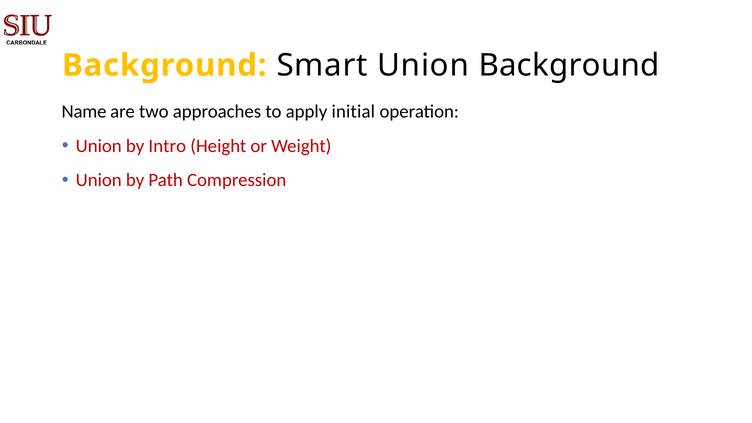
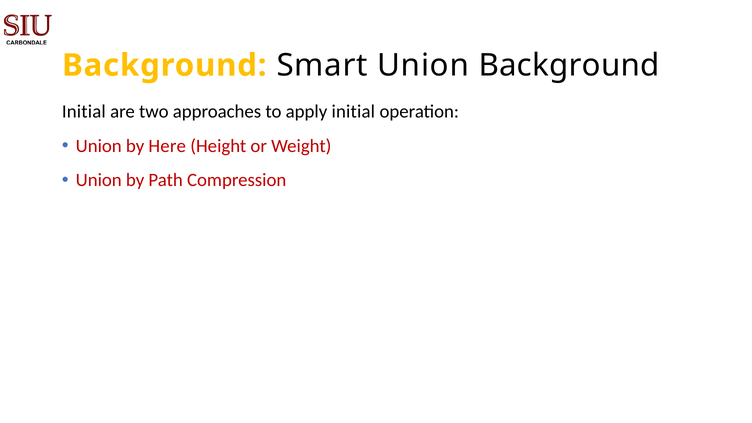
Name: Name -> Initial (84, 112)
Intro: Intro -> Here (167, 146)
